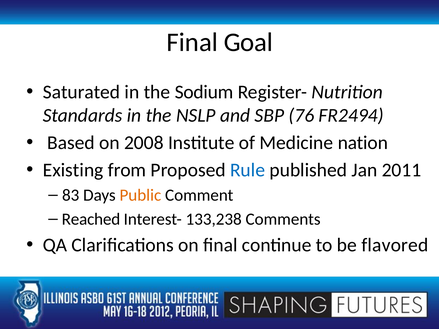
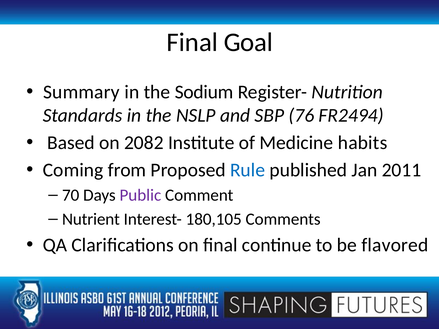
Saturated: Saturated -> Summary (81, 92)
2008: 2008 -> 2082 (144, 143)
nation: nation -> habits (363, 143)
Existing: Existing -> Coming (73, 170)
83: 83 -> 70 (71, 195)
Public colour: orange -> purple (140, 195)
Reached: Reached -> Nutrient (91, 219)
133,238: 133,238 -> 180,105 (214, 219)
